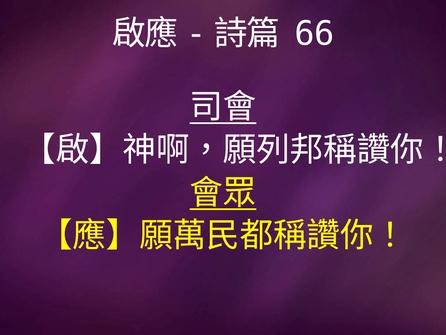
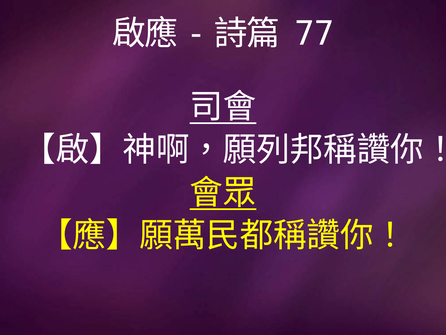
66: 66 -> 77 (314, 34)
